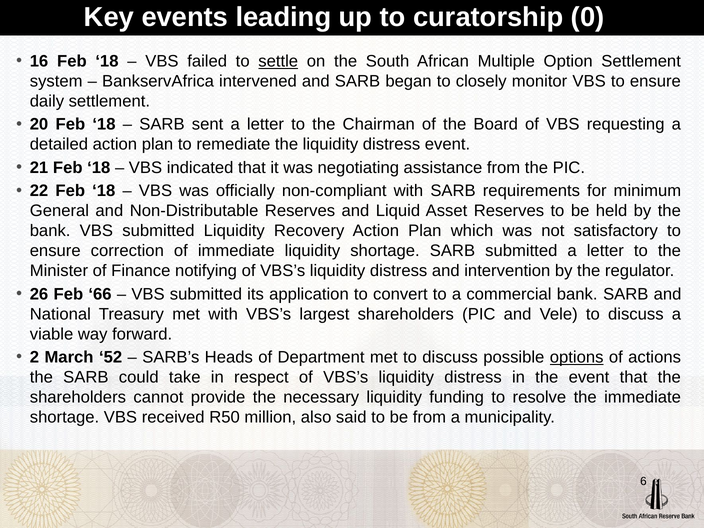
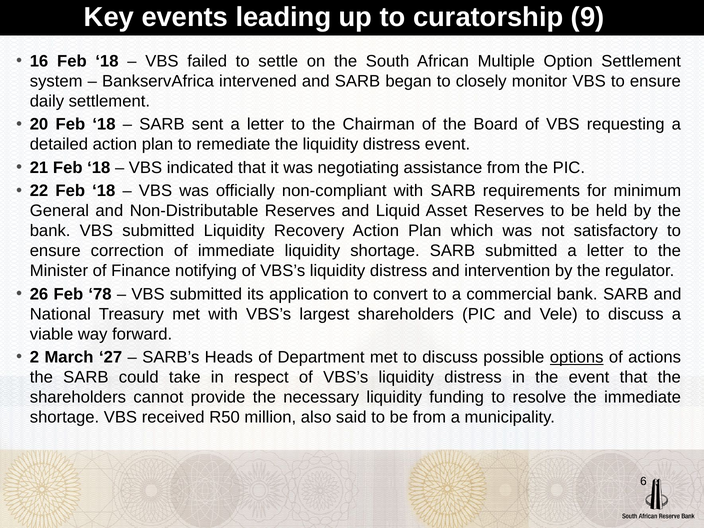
0: 0 -> 9 (588, 17)
settle underline: present -> none (278, 61)
66: 66 -> 78 (100, 294)
52: 52 -> 27 (111, 357)
